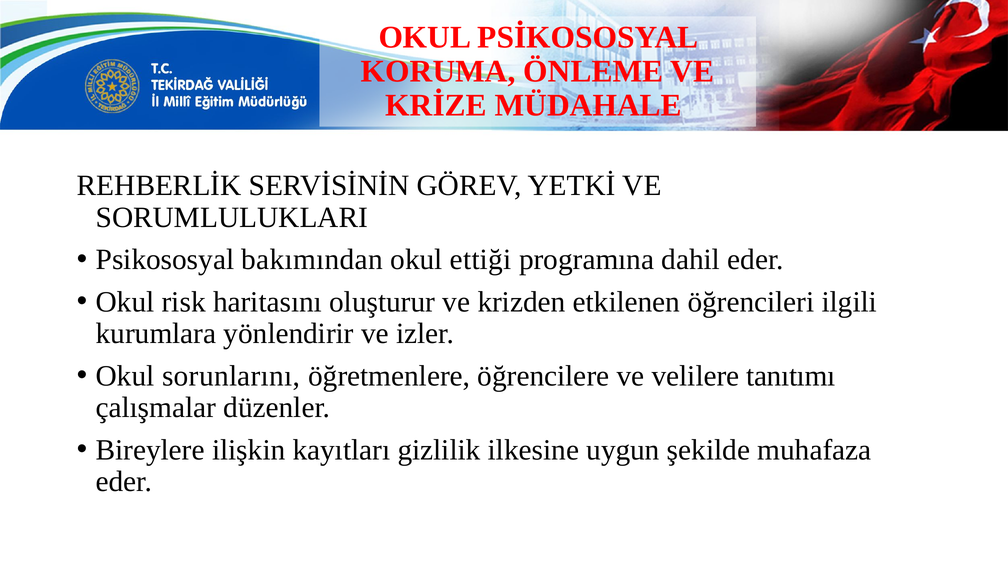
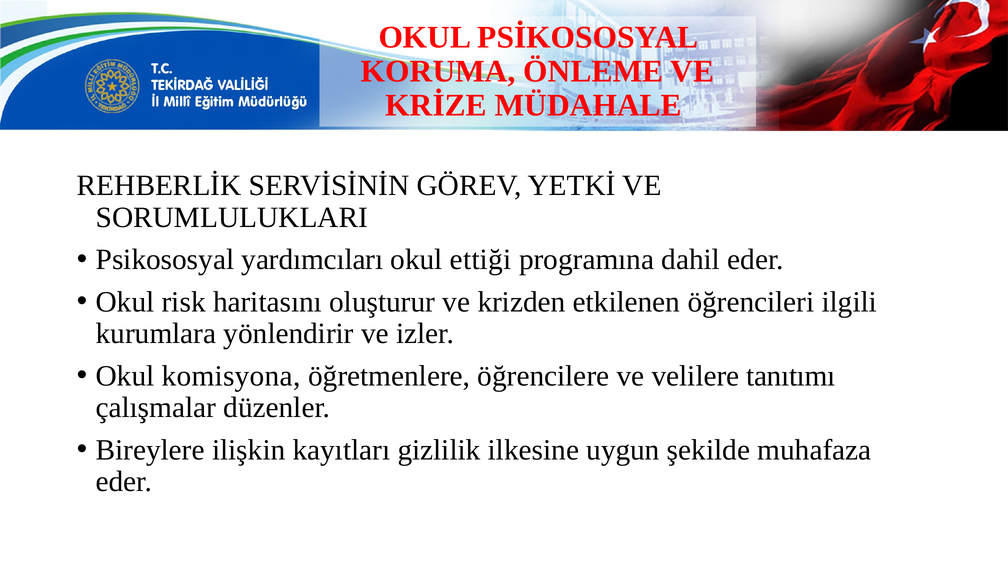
bakımından: bakımından -> yardımcıları (312, 260)
sorunlarını: sorunlarını -> komisyona (231, 376)
